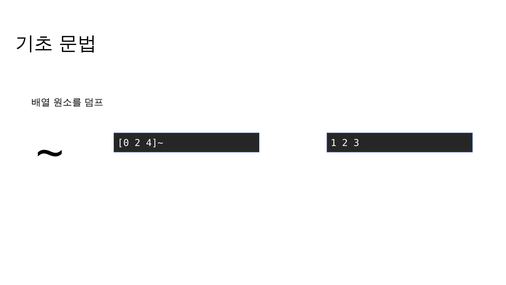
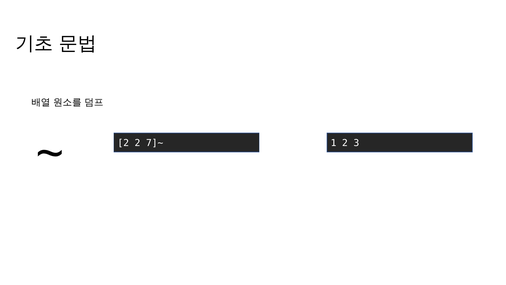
0: 0 -> 2 (123, 143)
4]~: 4]~ -> 7]~ (155, 143)
